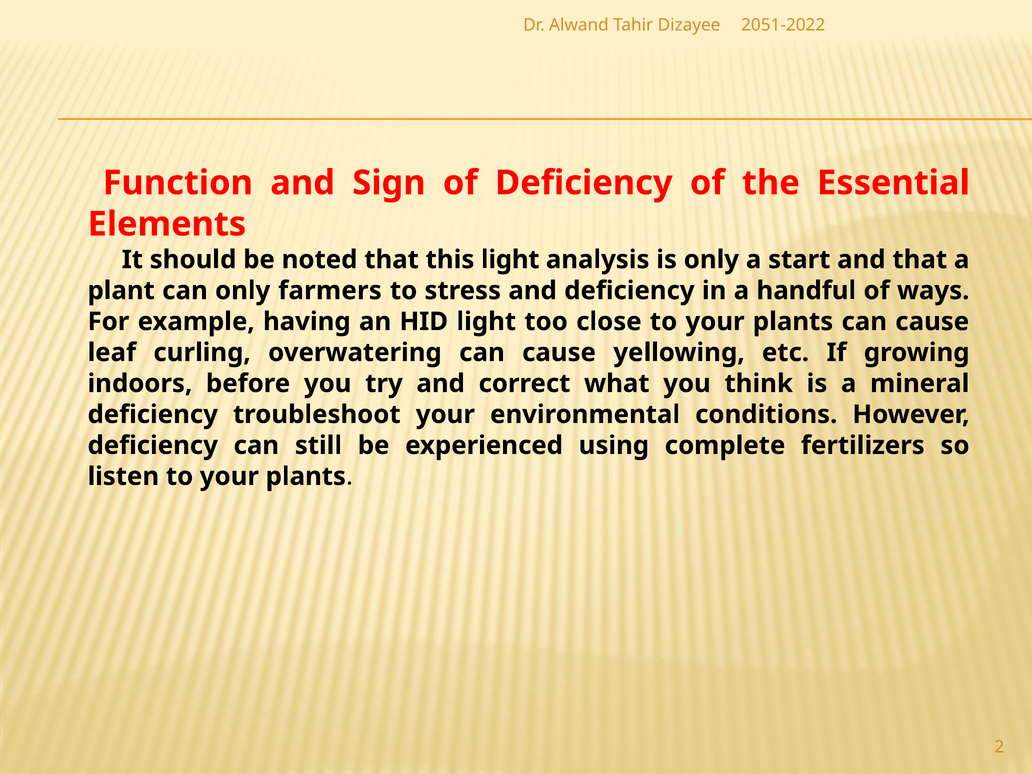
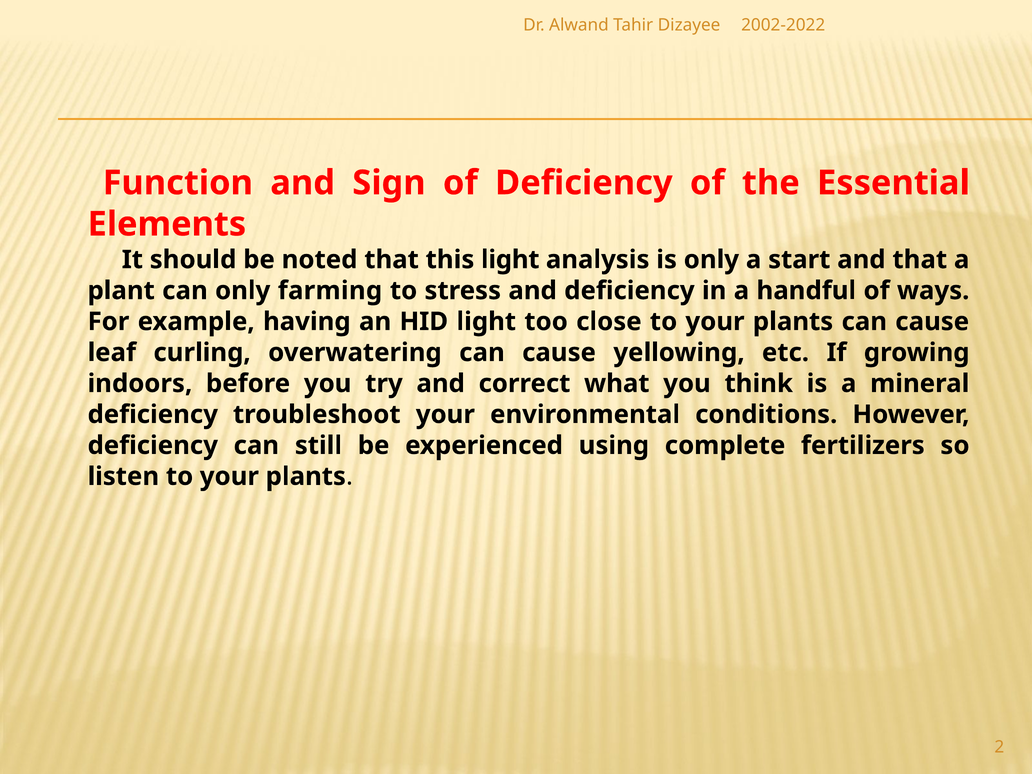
2051-2022: 2051-2022 -> 2002-2022 (783, 25)
farmers: farmers -> farming (330, 291)
